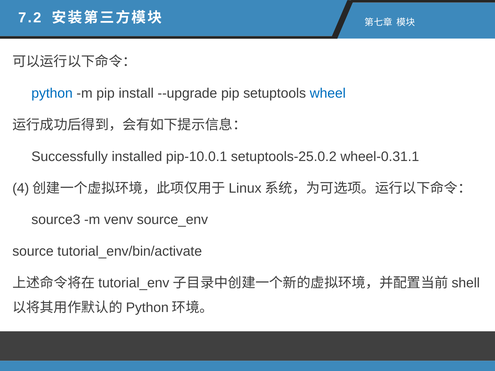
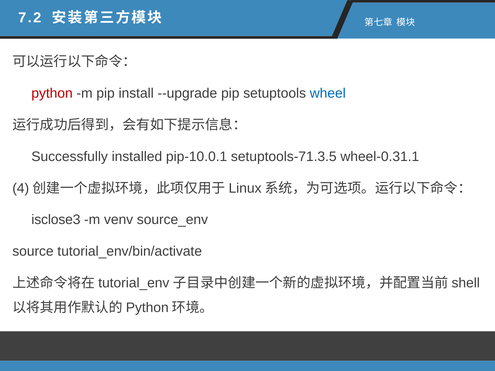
python colour: blue -> red (52, 93)
setuptools-25.0.2: setuptools-25.0.2 -> setuptools-71.3.5 (284, 157)
source3: source3 -> isclose3 (56, 220)
